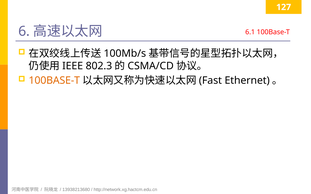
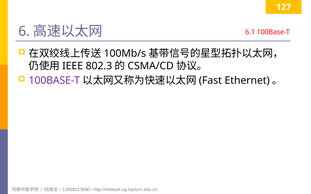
100BASE-T colour: orange -> purple (54, 81)
